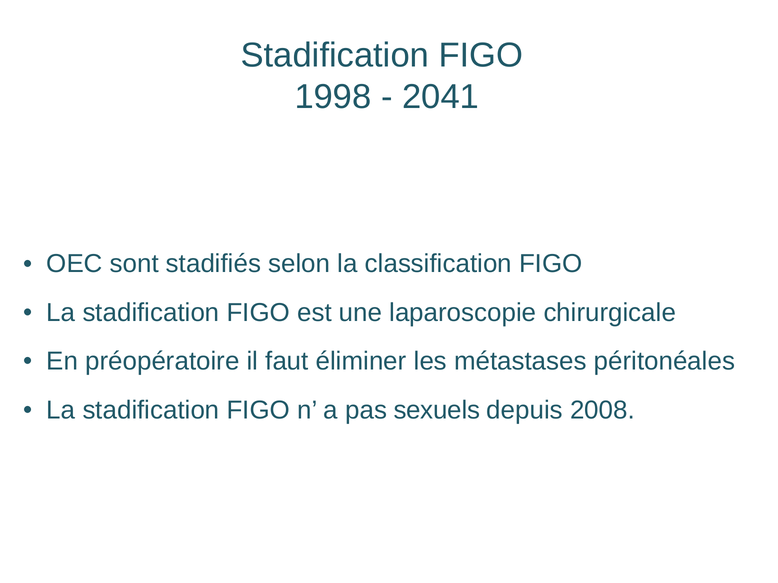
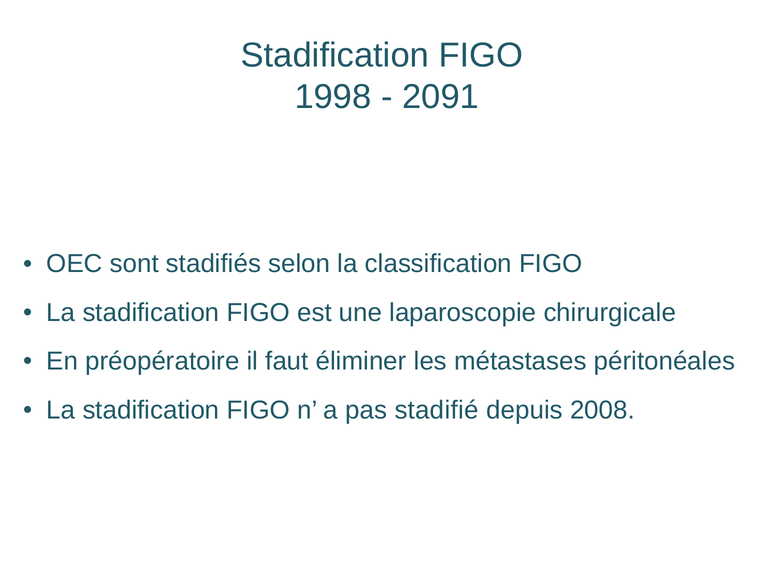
2041: 2041 -> 2091 (441, 97)
sexuels: sexuels -> stadifié (437, 410)
